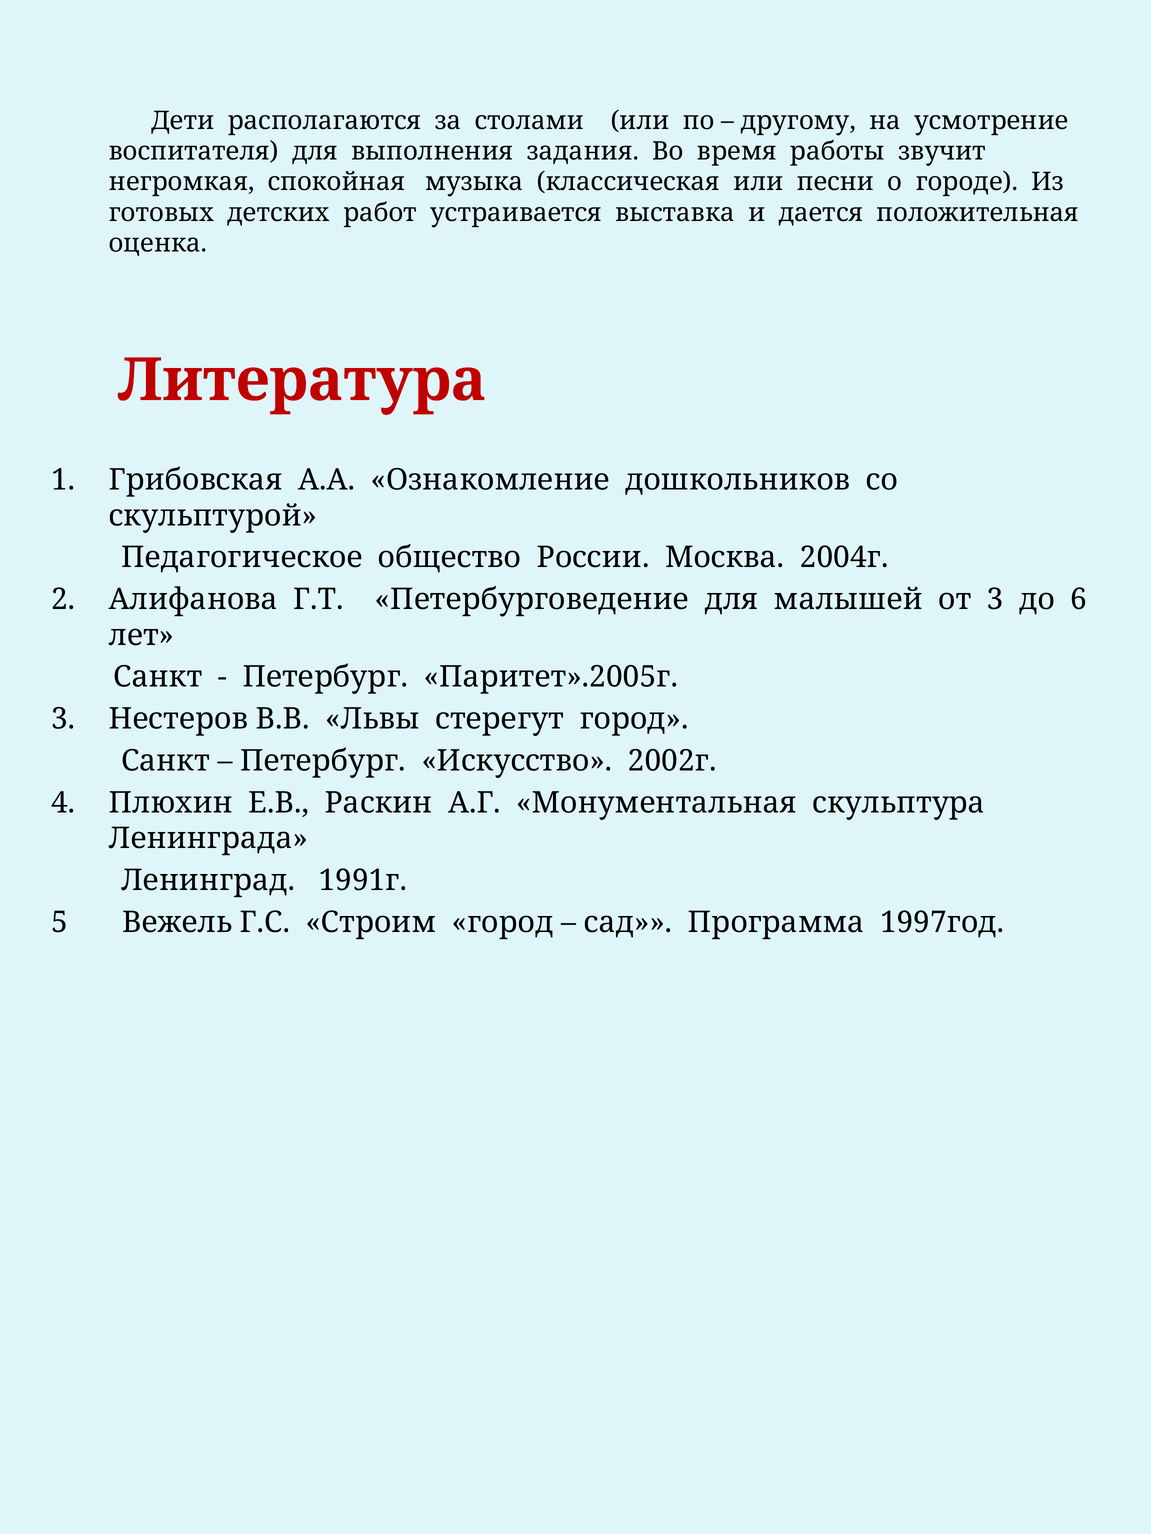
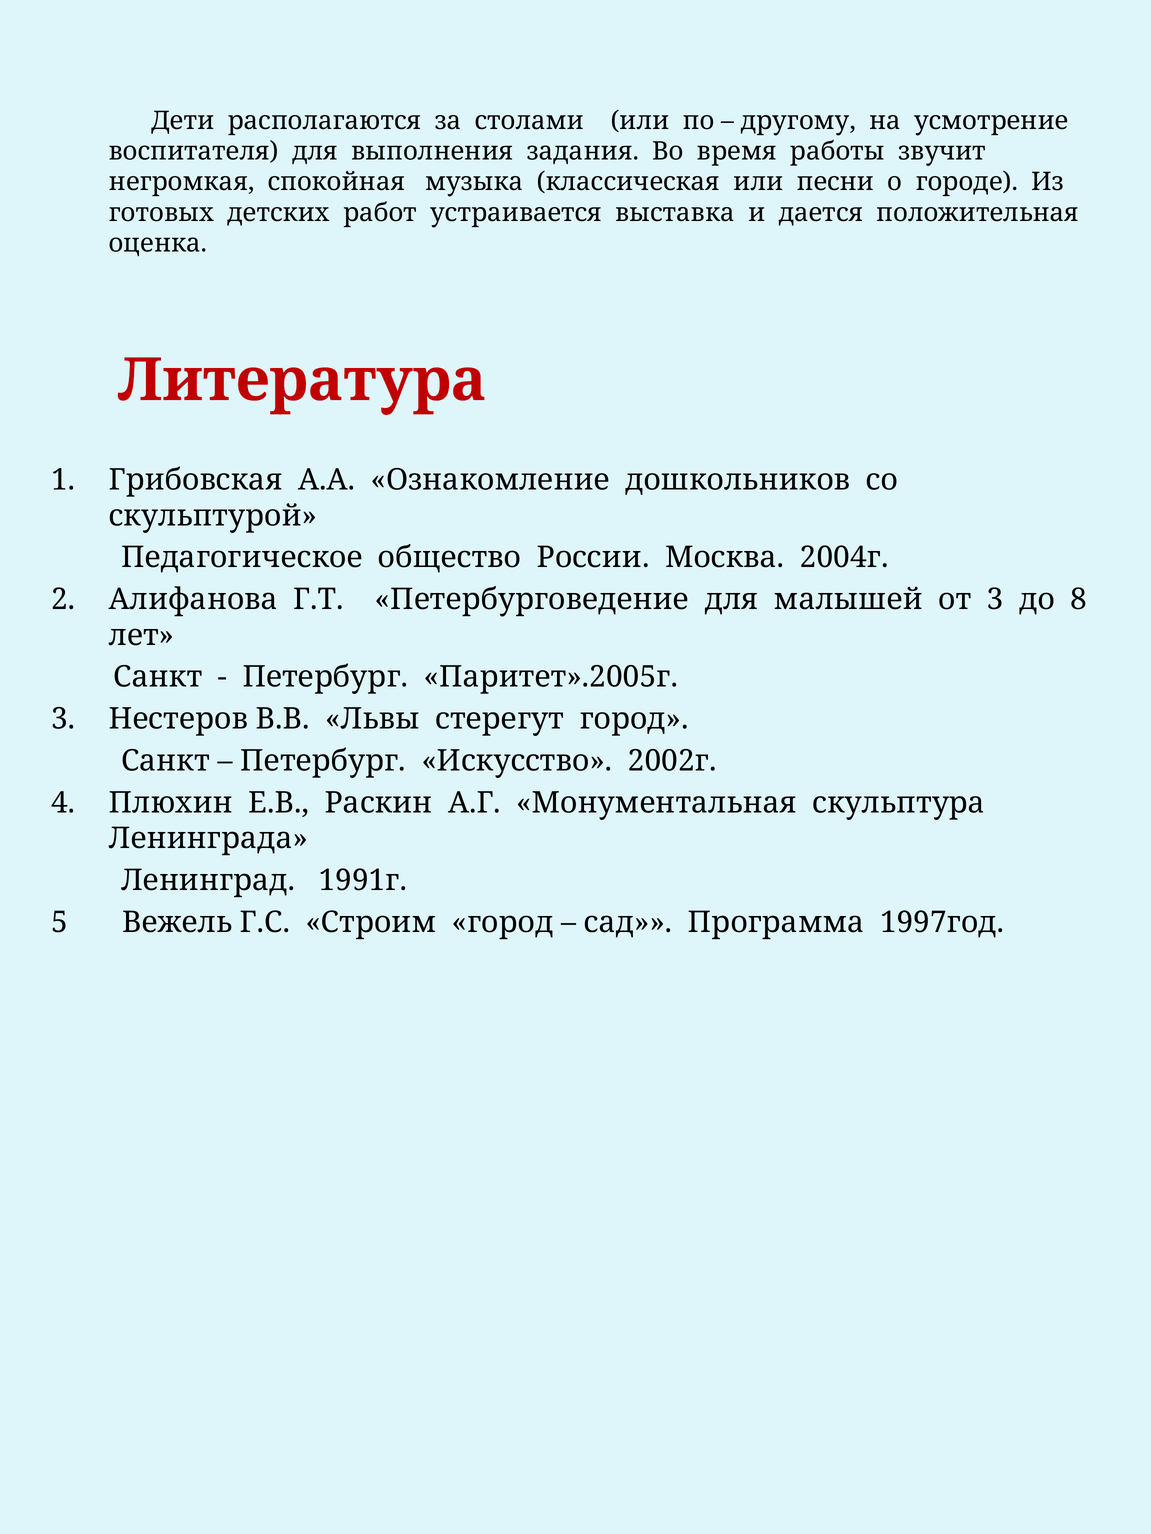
6: 6 -> 8 (1079, 600)
